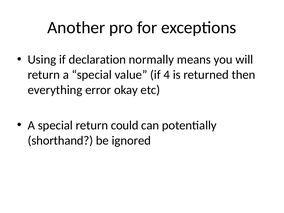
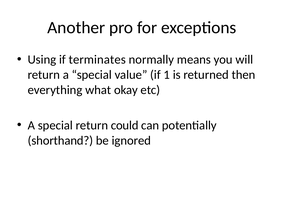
declaration: declaration -> terminates (97, 60)
4: 4 -> 1 (167, 75)
error: error -> what (98, 90)
